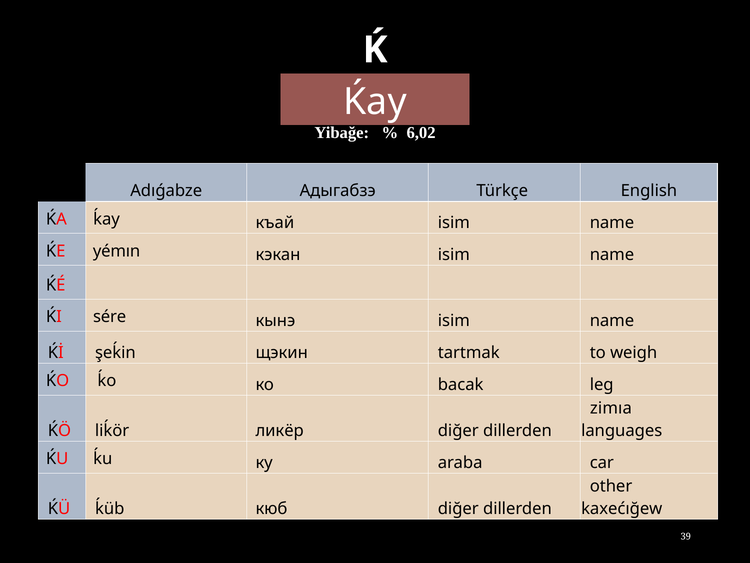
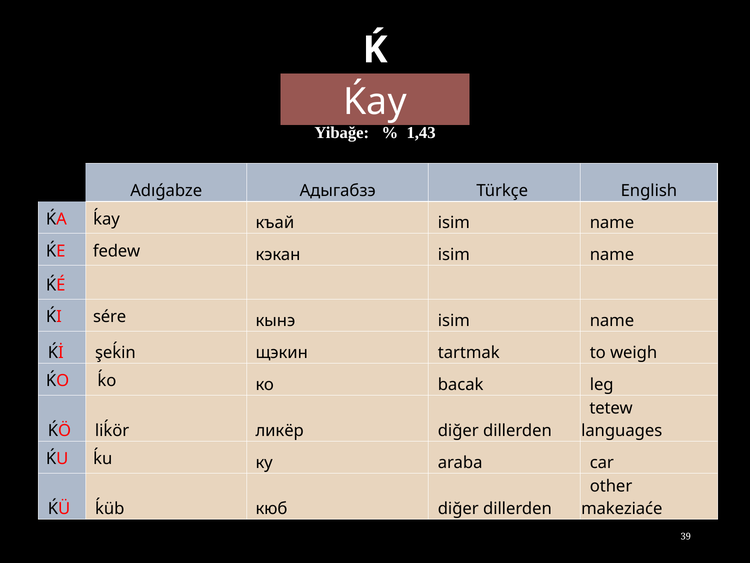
6,02: 6,02 -> 1,43 (421, 132)
yémın: yémın -> fedew (117, 251)
zimıa: zimıa -> tetew (611, 408)
kaxećığew: kaxećığew -> makeziaće (622, 508)
